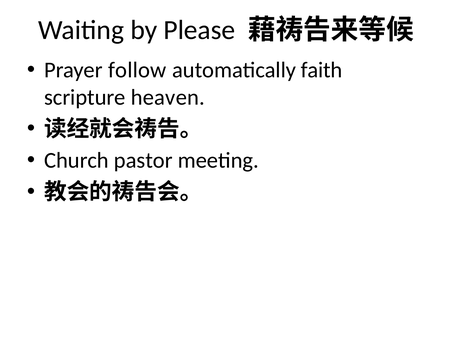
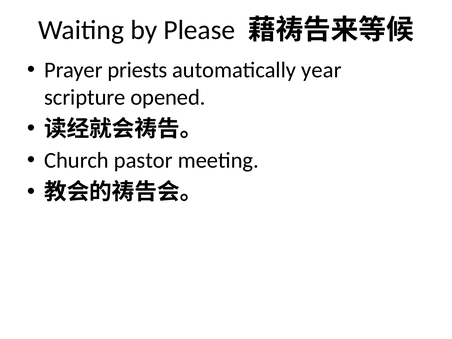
follow: follow -> priests (137, 70)
faith: faith -> year (321, 70)
heaven: heaven -> opened (168, 97)
